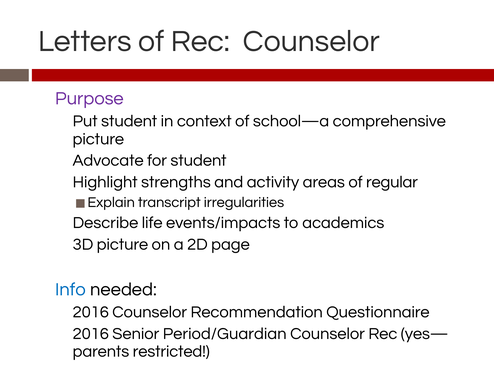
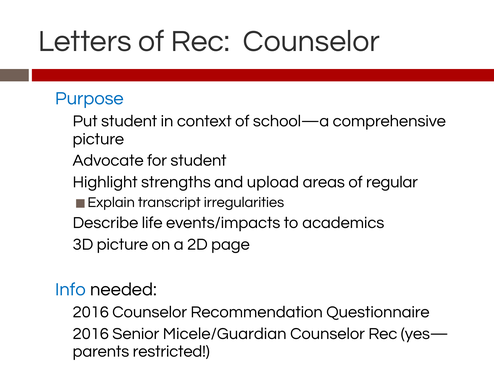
Purpose colour: purple -> blue (90, 99)
activity: activity -> upload (273, 182)
Period/Guardian: Period/Guardian -> Micele/Guardian (225, 334)
